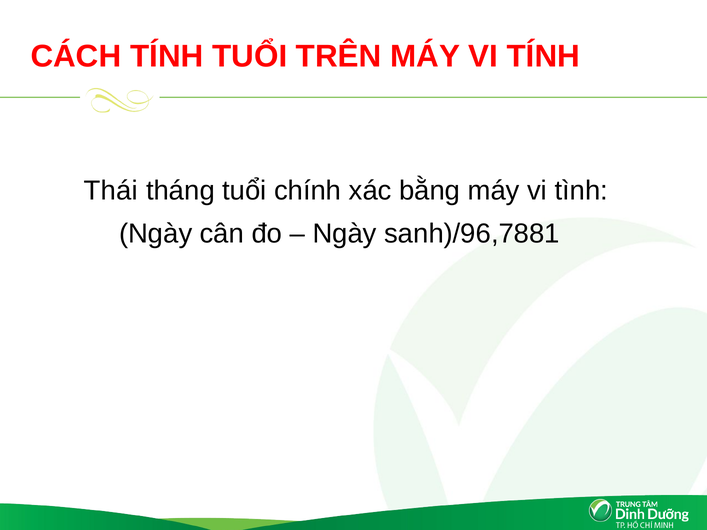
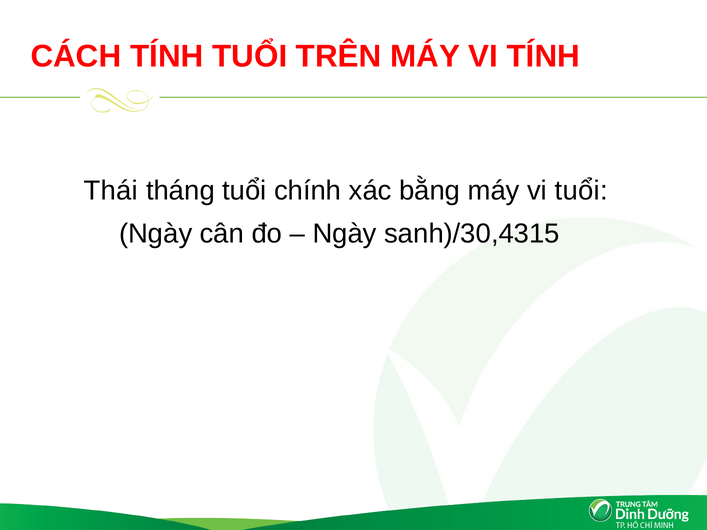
vi tình: tình -> tuổi (581, 191)
sanh)/96,7881: sanh)/96,7881 -> sanh)/30,4315 (472, 234)
